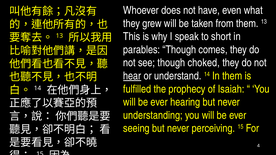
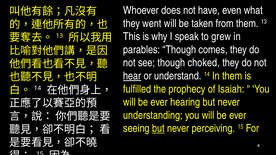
grew: grew -> went (152, 23)
short: short -> grew (221, 37)
but underline: none -> present (158, 129)
